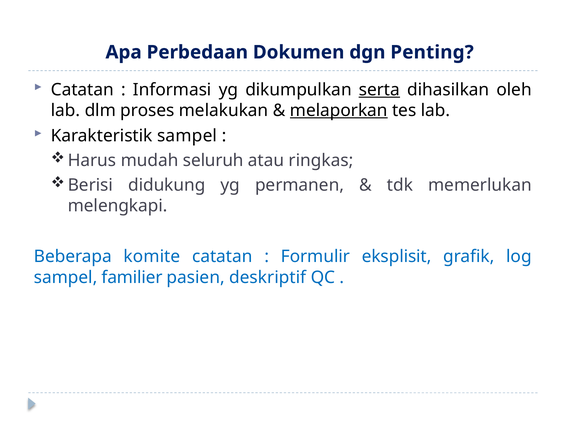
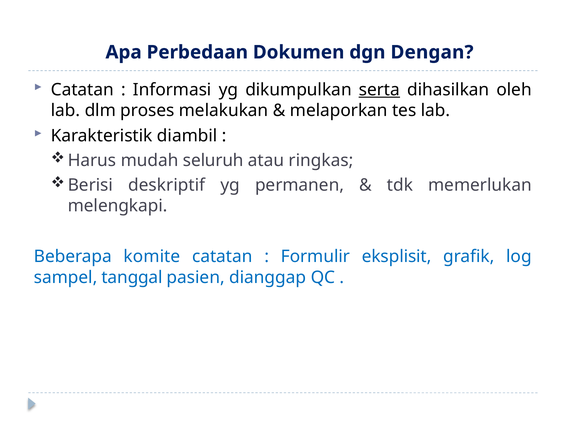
Penting: Penting -> Dengan (432, 52)
melaporkan underline: present -> none (339, 111)
Karakteristik sampel: sampel -> diambil (187, 136)
didukung: didukung -> deskriptif (167, 185)
familier: familier -> tanggal (132, 278)
deskriptif: deskriptif -> dianggap (268, 278)
